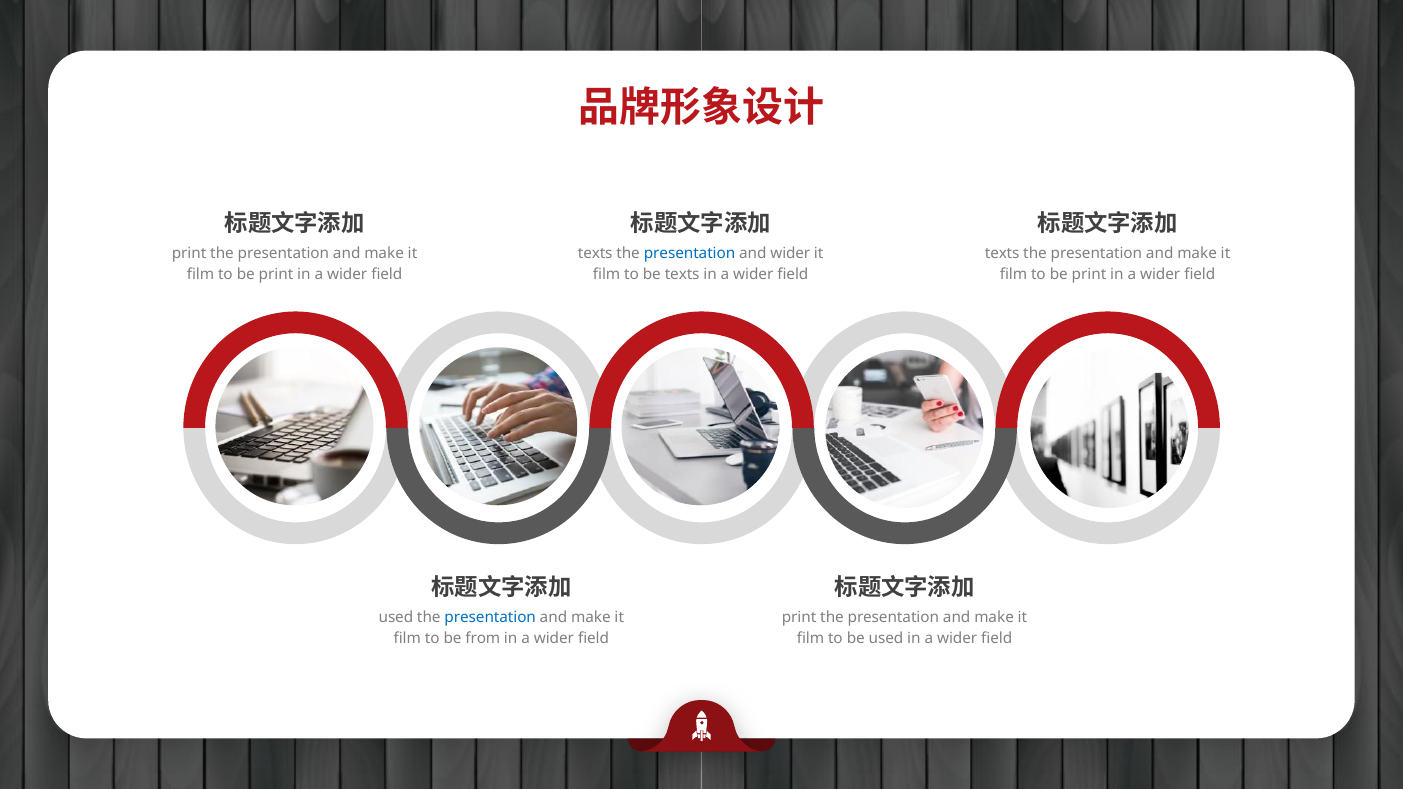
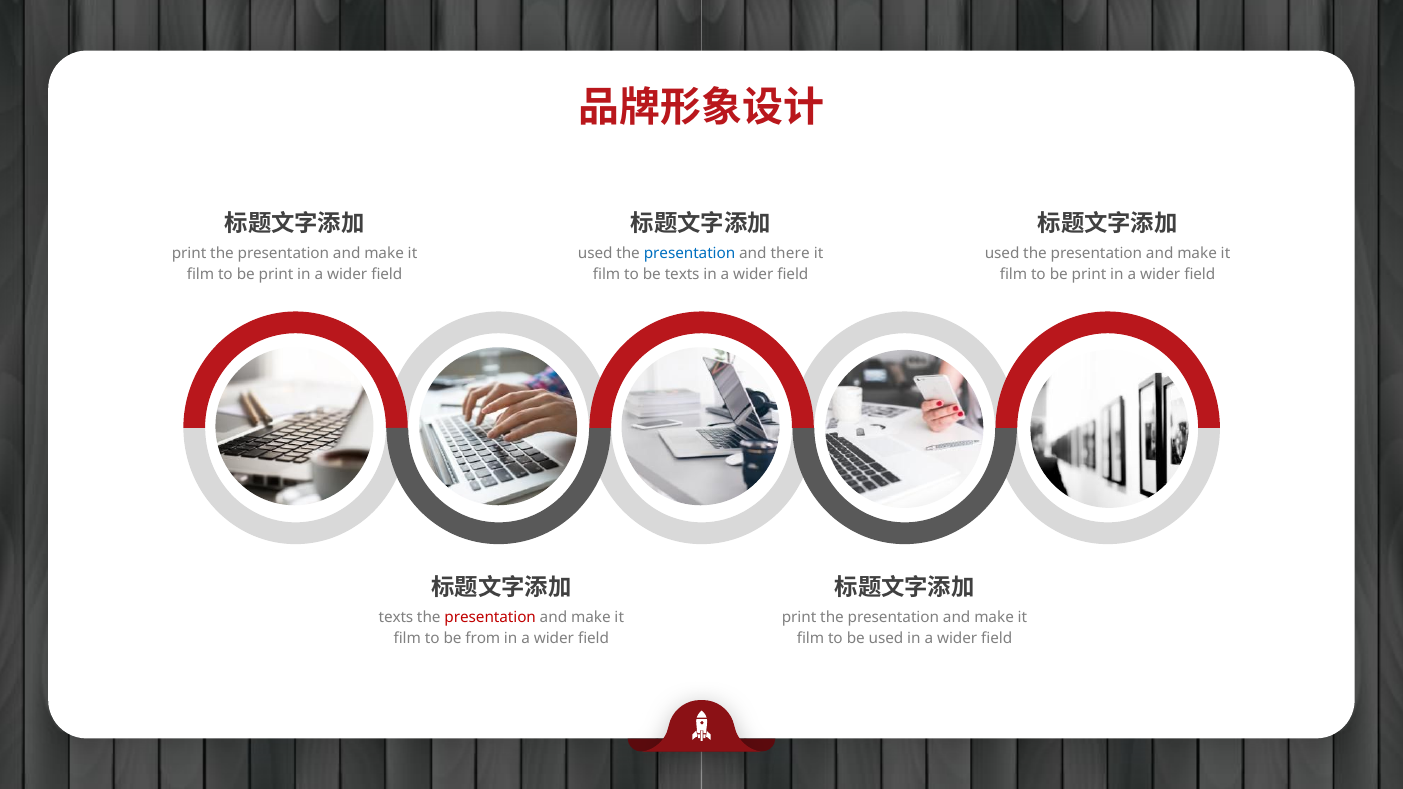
texts: texts -> used (595, 254)
and wider: wider -> there (790, 254)
texts: texts -> used (1002, 254)
used: used -> texts (396, 618)
presentation colour: blue -> red (490, 618)
